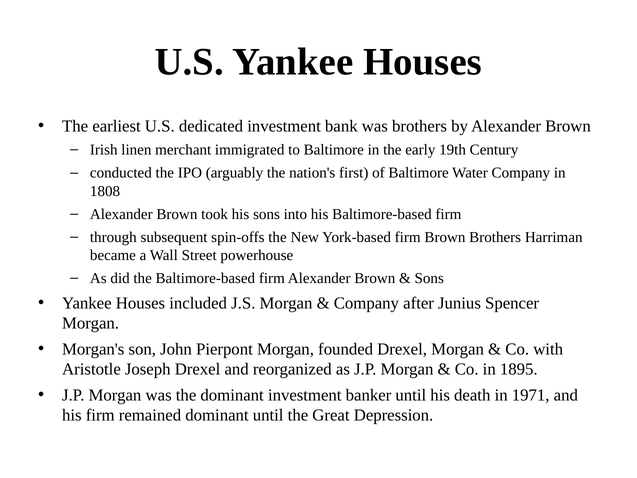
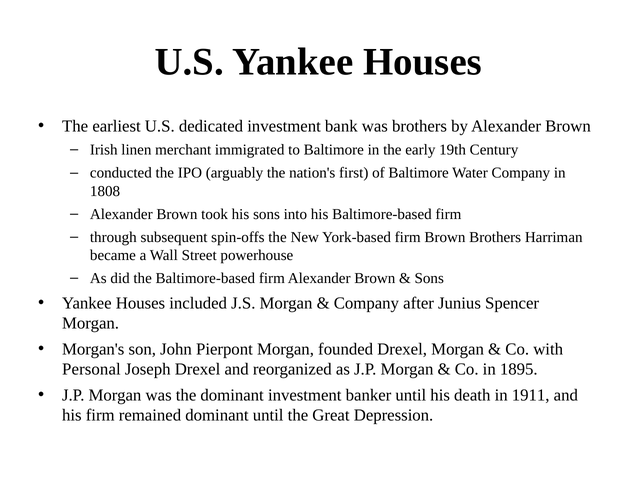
Aristotle: Aristotle -> Personal (91, 369)
1971: 1971 -> 1911 (531, 395)
